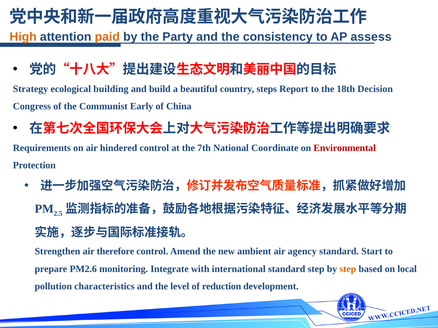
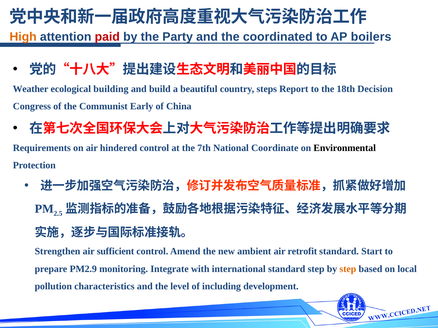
paid colour: orange -> red (107, 37)
consistency: consistency -> coordinated (278, 37)
assess: assess -> boilers (371, 37)
Strategy: Strategy -> Weather (31, 89)
Environmental colour: red -> black (345, 148)
therefore: therefore -> sufficient (115, 252)
agency: agency -> retrofit (302, 252)
PM2.6: PM2.6 -> PM2.9 (83, 269)
reduction: reduction -> including (222, 287)
